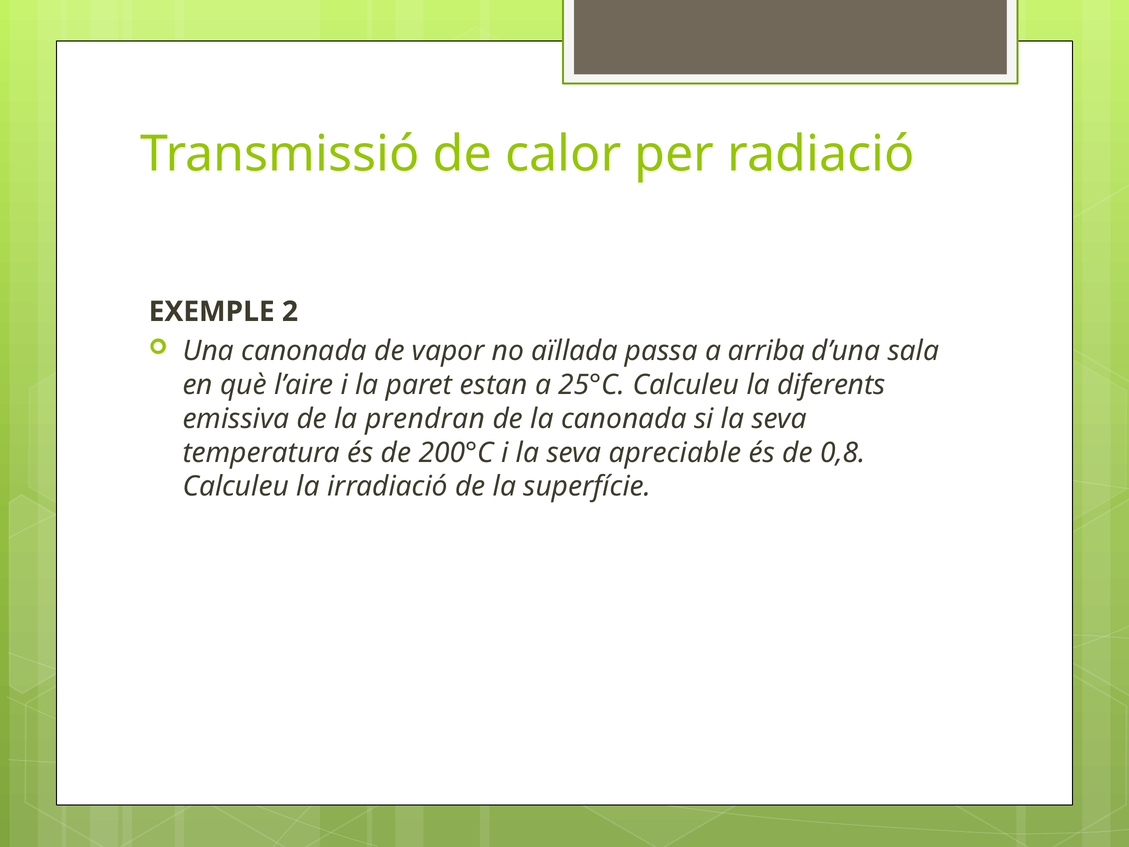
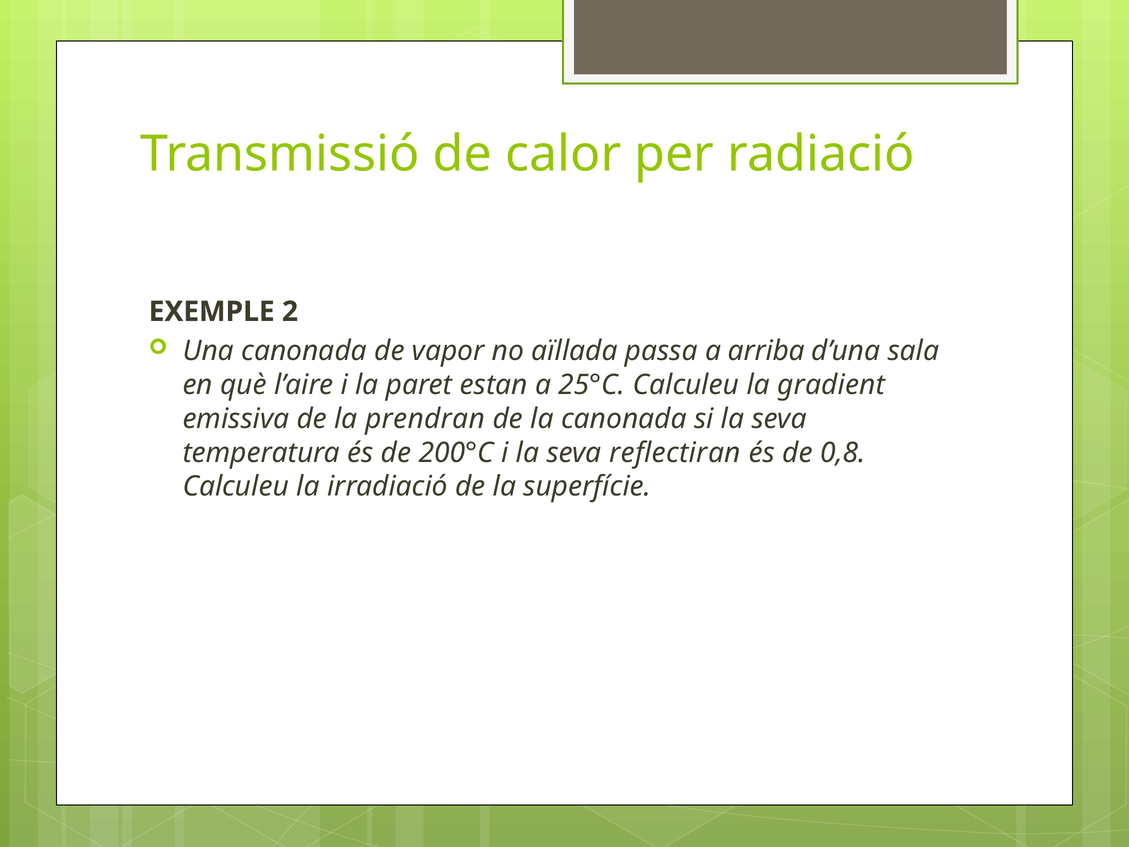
diferents: diferents -> gradient (831, 385)
apreciable: apreciable -> reflectiran (675, 453)
